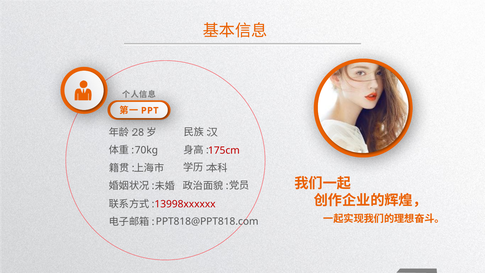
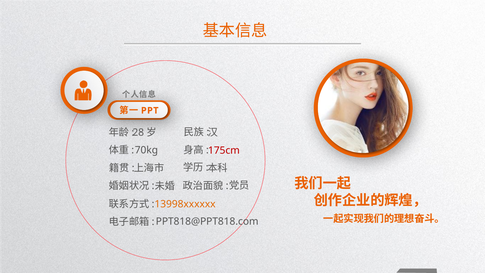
13998xxxxxx colour: red -> orange (185, 204)
